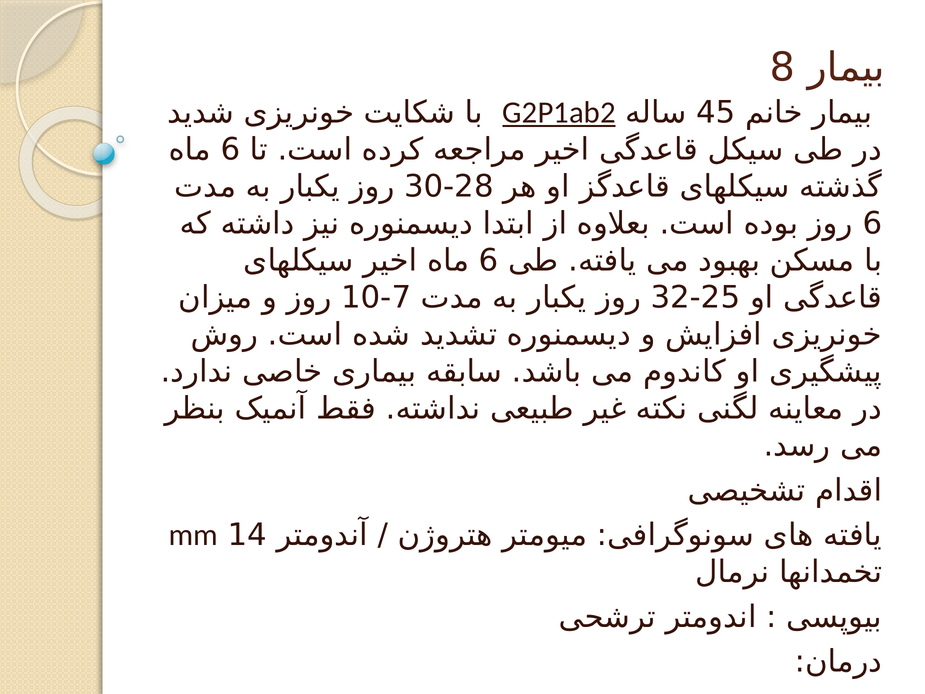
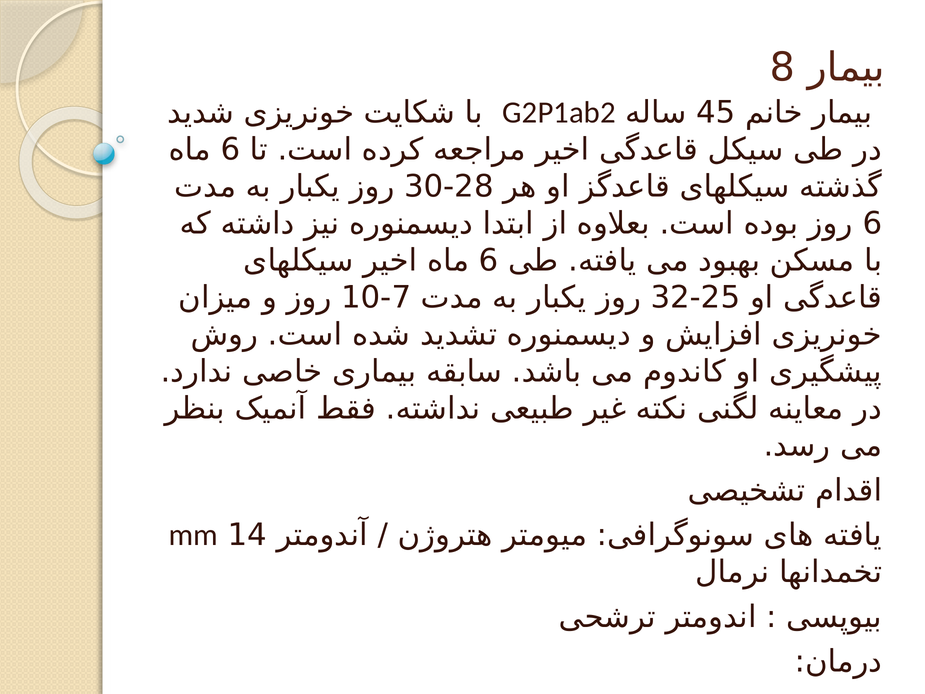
G2P1ab2 underline: present -> none (559, 113)
